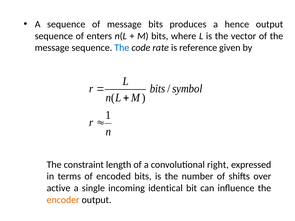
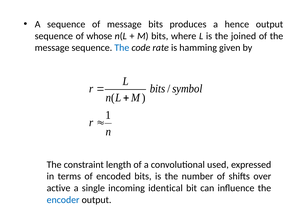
enters: enters -> whose (99, 36)
vector: vector -> joined (244, 36)
reference: reference -> hamming (198, 48)
right: right -> used (218, 165)
encoder colour: orange -> blue (63, 200)
